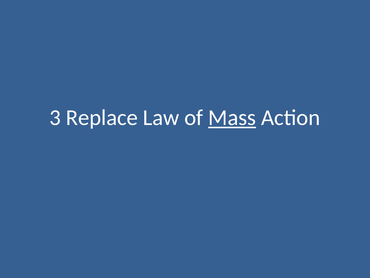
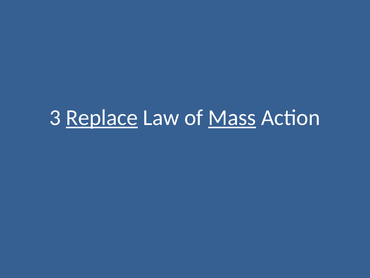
Replace underline: none -> present (102, 118)
